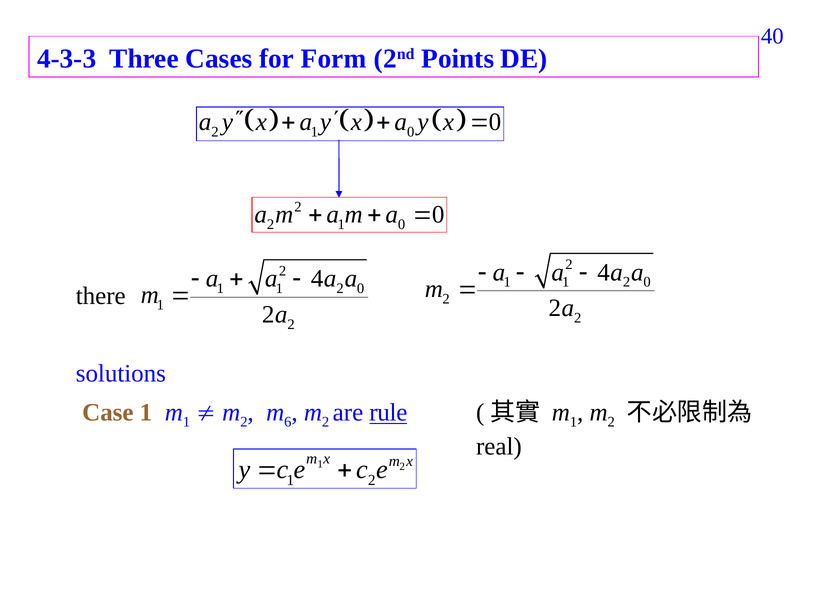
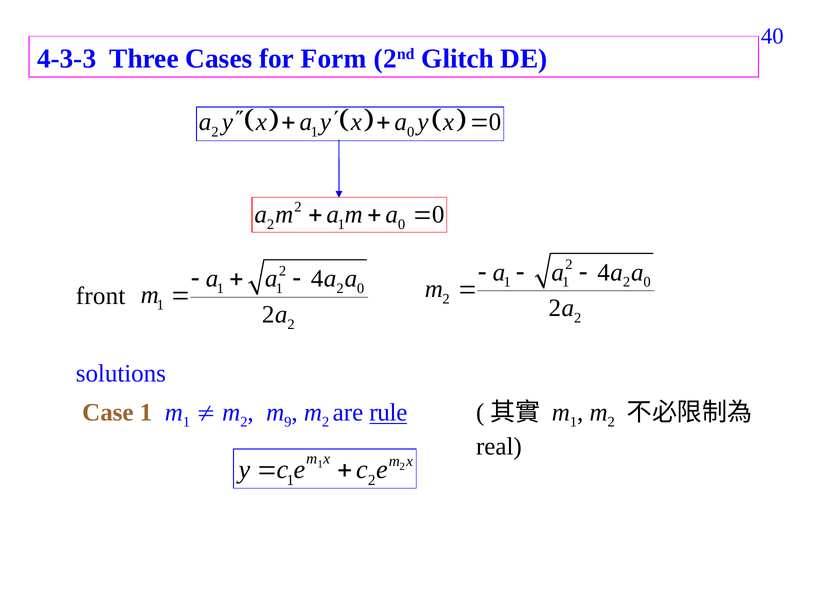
Points: Points -> Glitch (458, 59)
there: there -> front (101, 296)
6: 6 -> 9 (288, 422)
